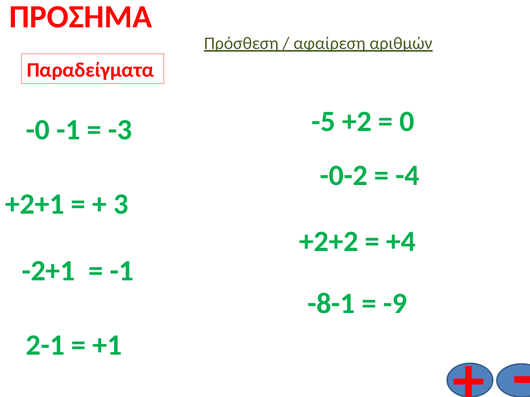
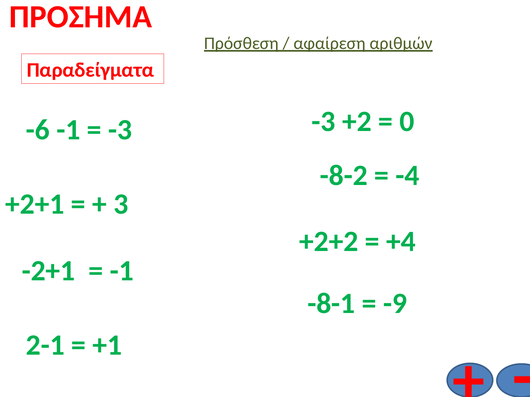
-5: -5 -> -3 (324, 122)
-0: -0 -> -6 (38, 130)
-0-2: -0-2 -> -8-2 (344, 176)
